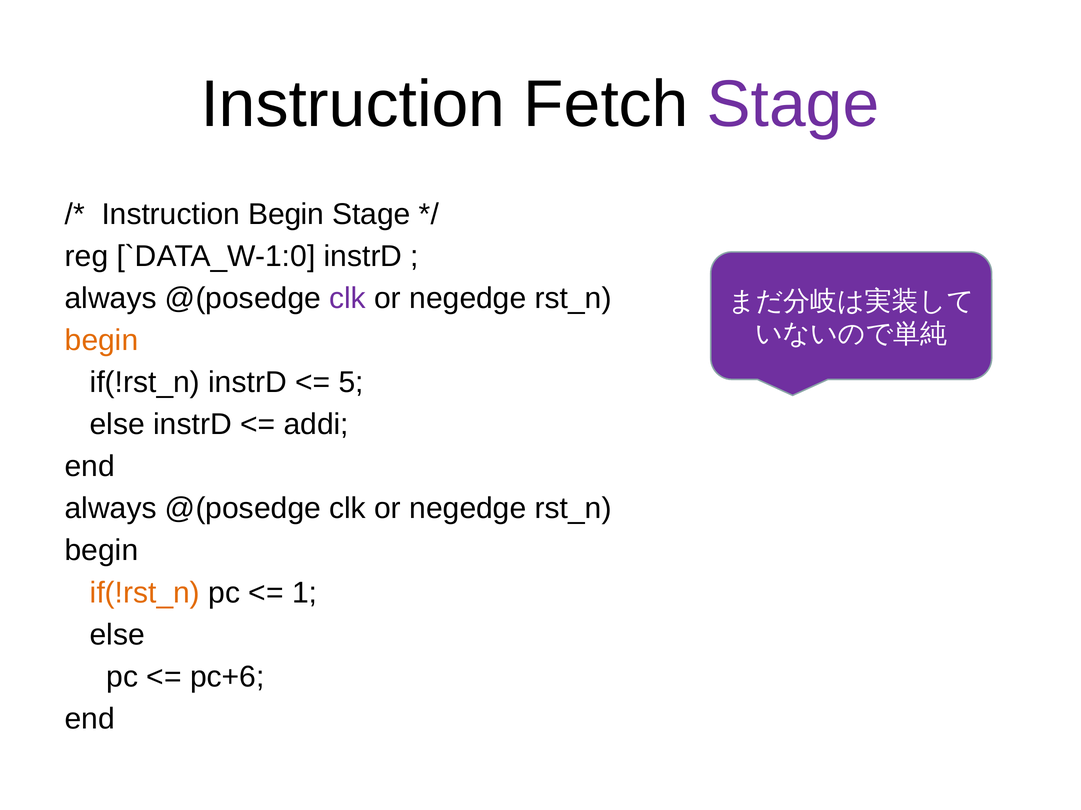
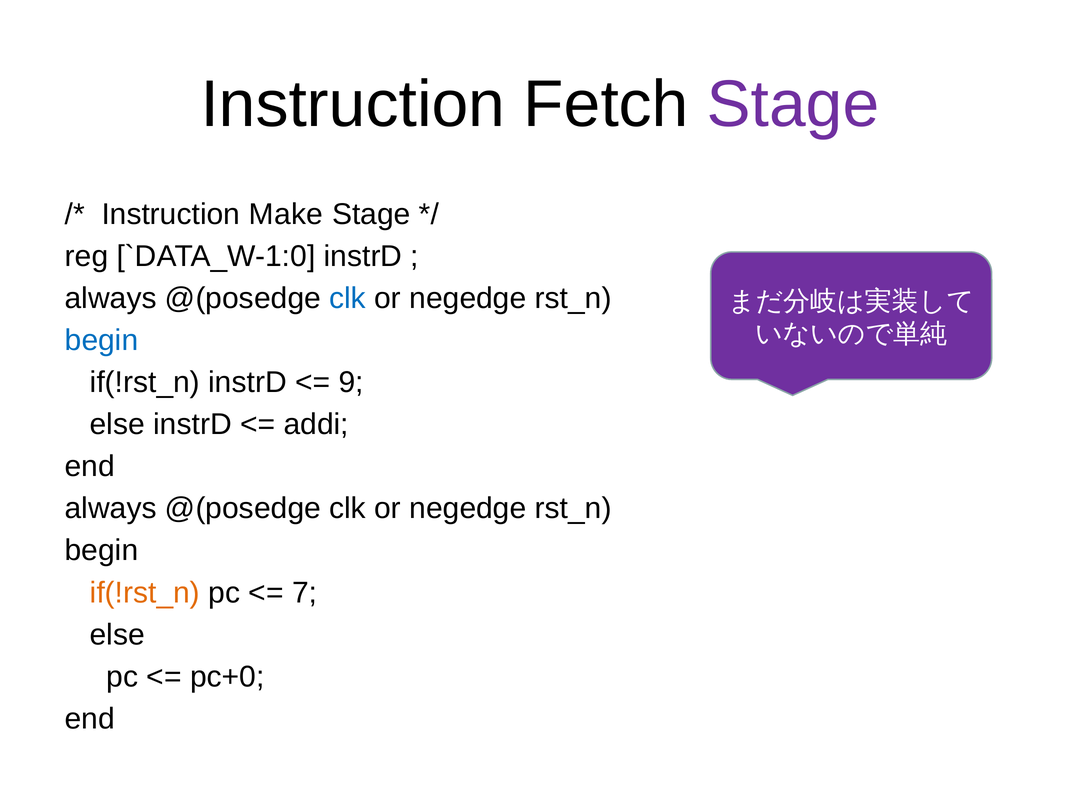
Instruction Begin: Begin -> Make (286, 215)
clk colour: purple -> blue (348, 299)
begin colour: orange -> blue (102, 341)
5: 5 -> 9 (351, 383)
1: 1 -> 7 (305, 593)
pc+6: pc+6 -> pc+0 (227, 677)
